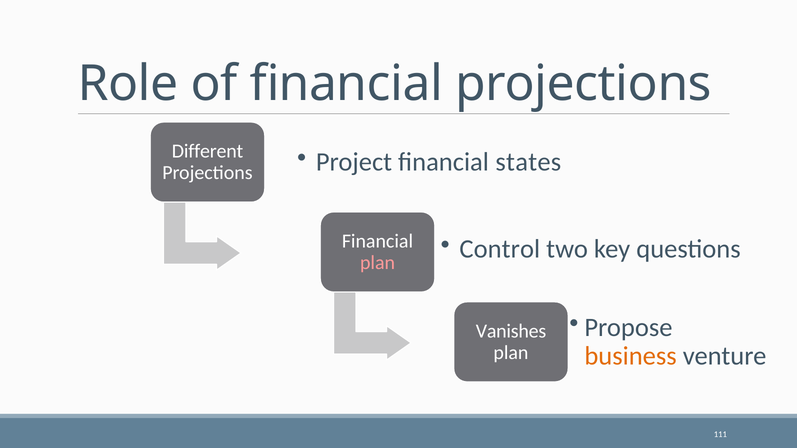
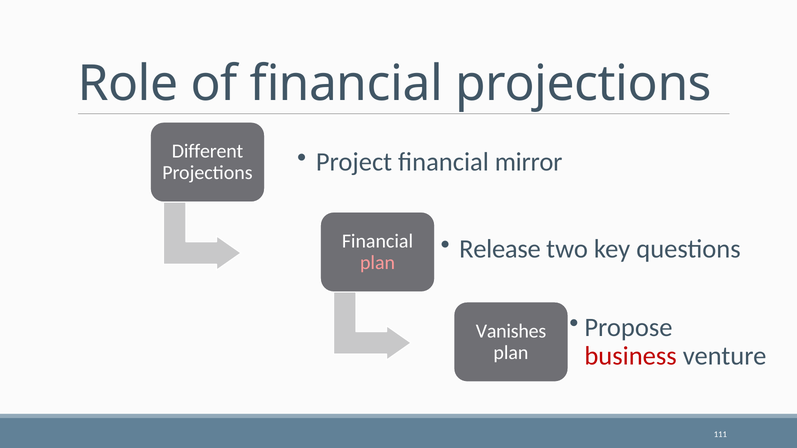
states: states -> mirror (529, 162)
Control: Control -> Release (500, 249)
business colour: orange -> red (631, 356)
